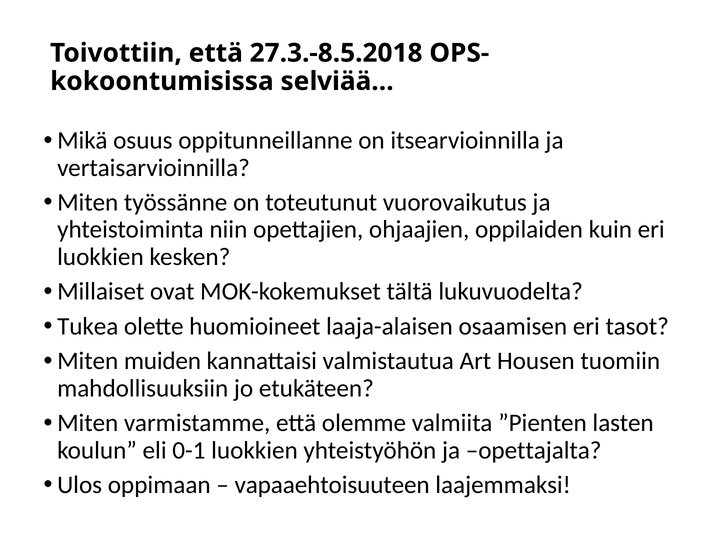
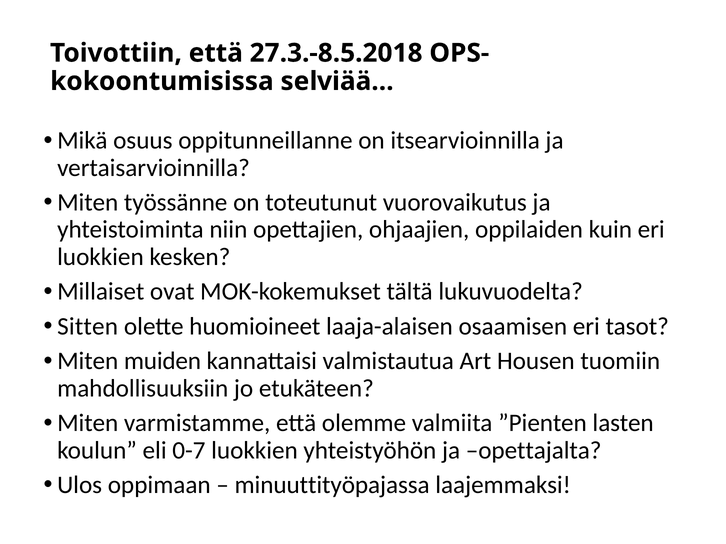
Tukea: Tukea -> Sitten (88, 327)
0-1: 0-1 -> 0-7 (189, 451)
vapaaehtoisuuteen: vapaaehtoisuuteen -> minuuttityöpajassa (332, 485)
